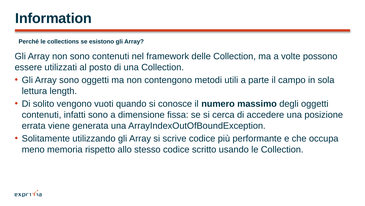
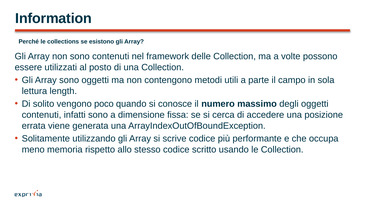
vuoti: vuoti -> poco (104, 104)
